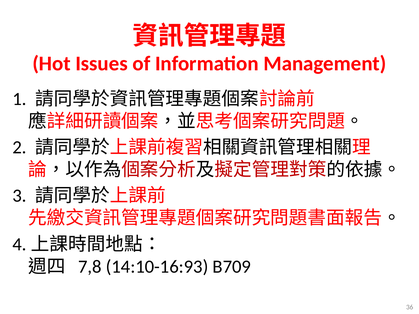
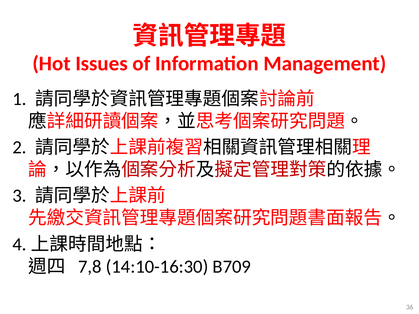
14:10-16:93: 14:10-16:93 -> 14:10-16:30 (157, 267)
